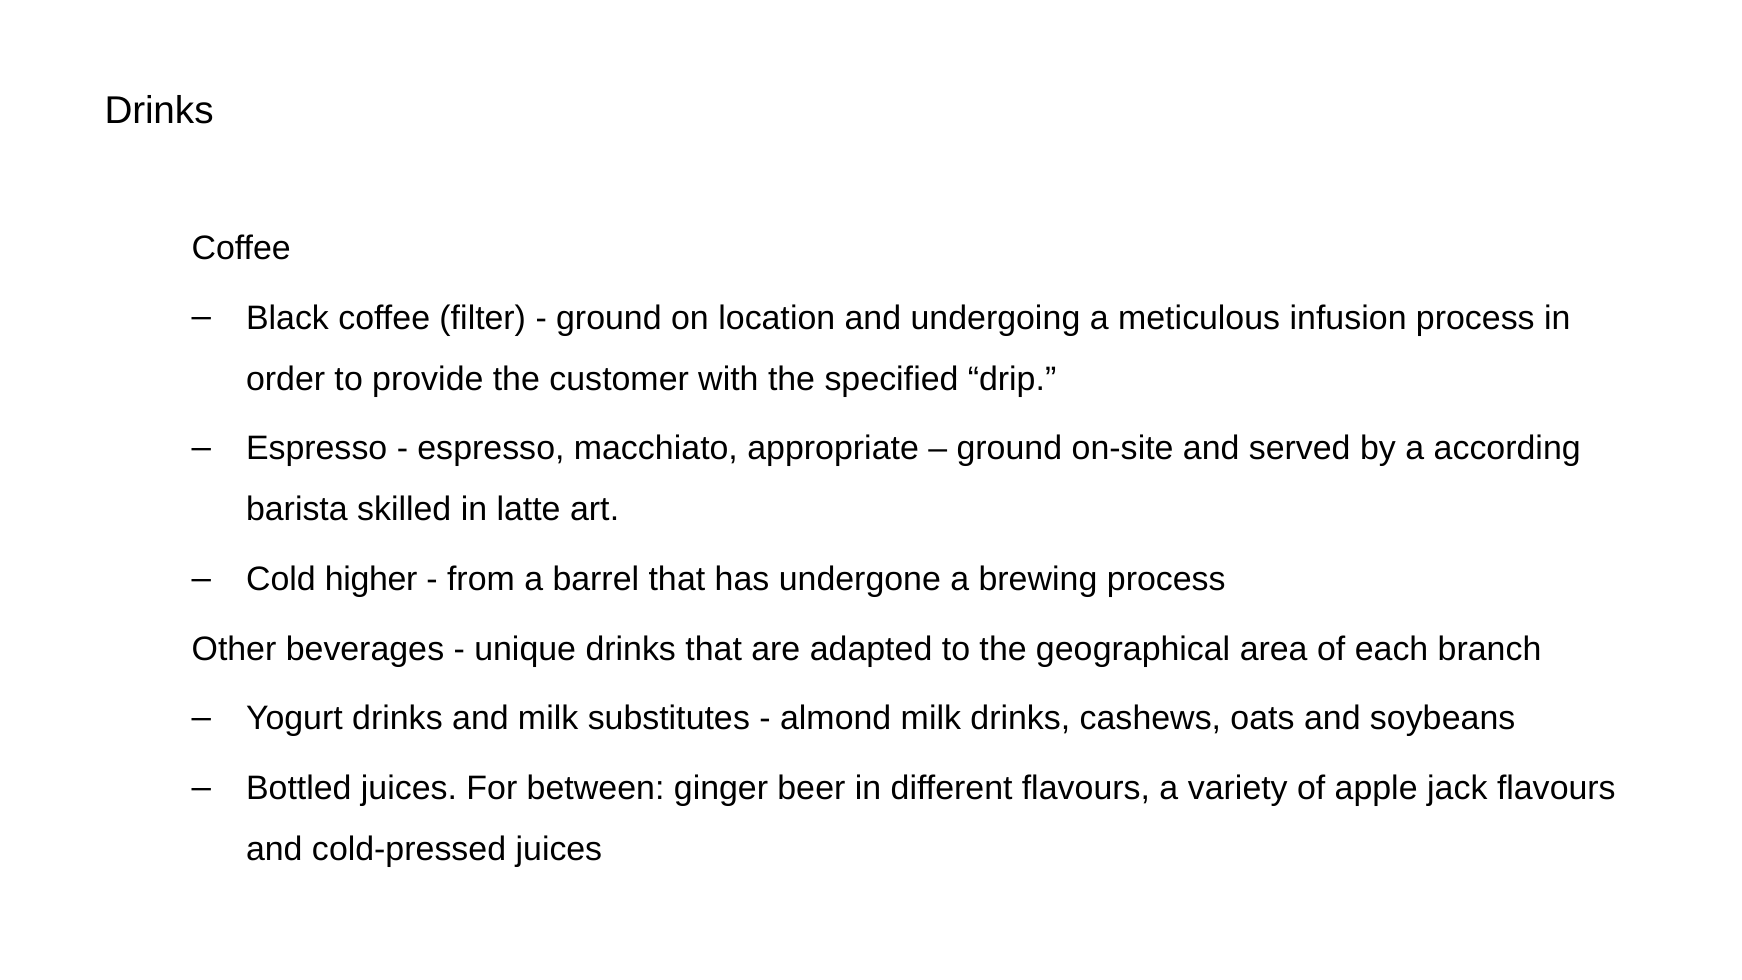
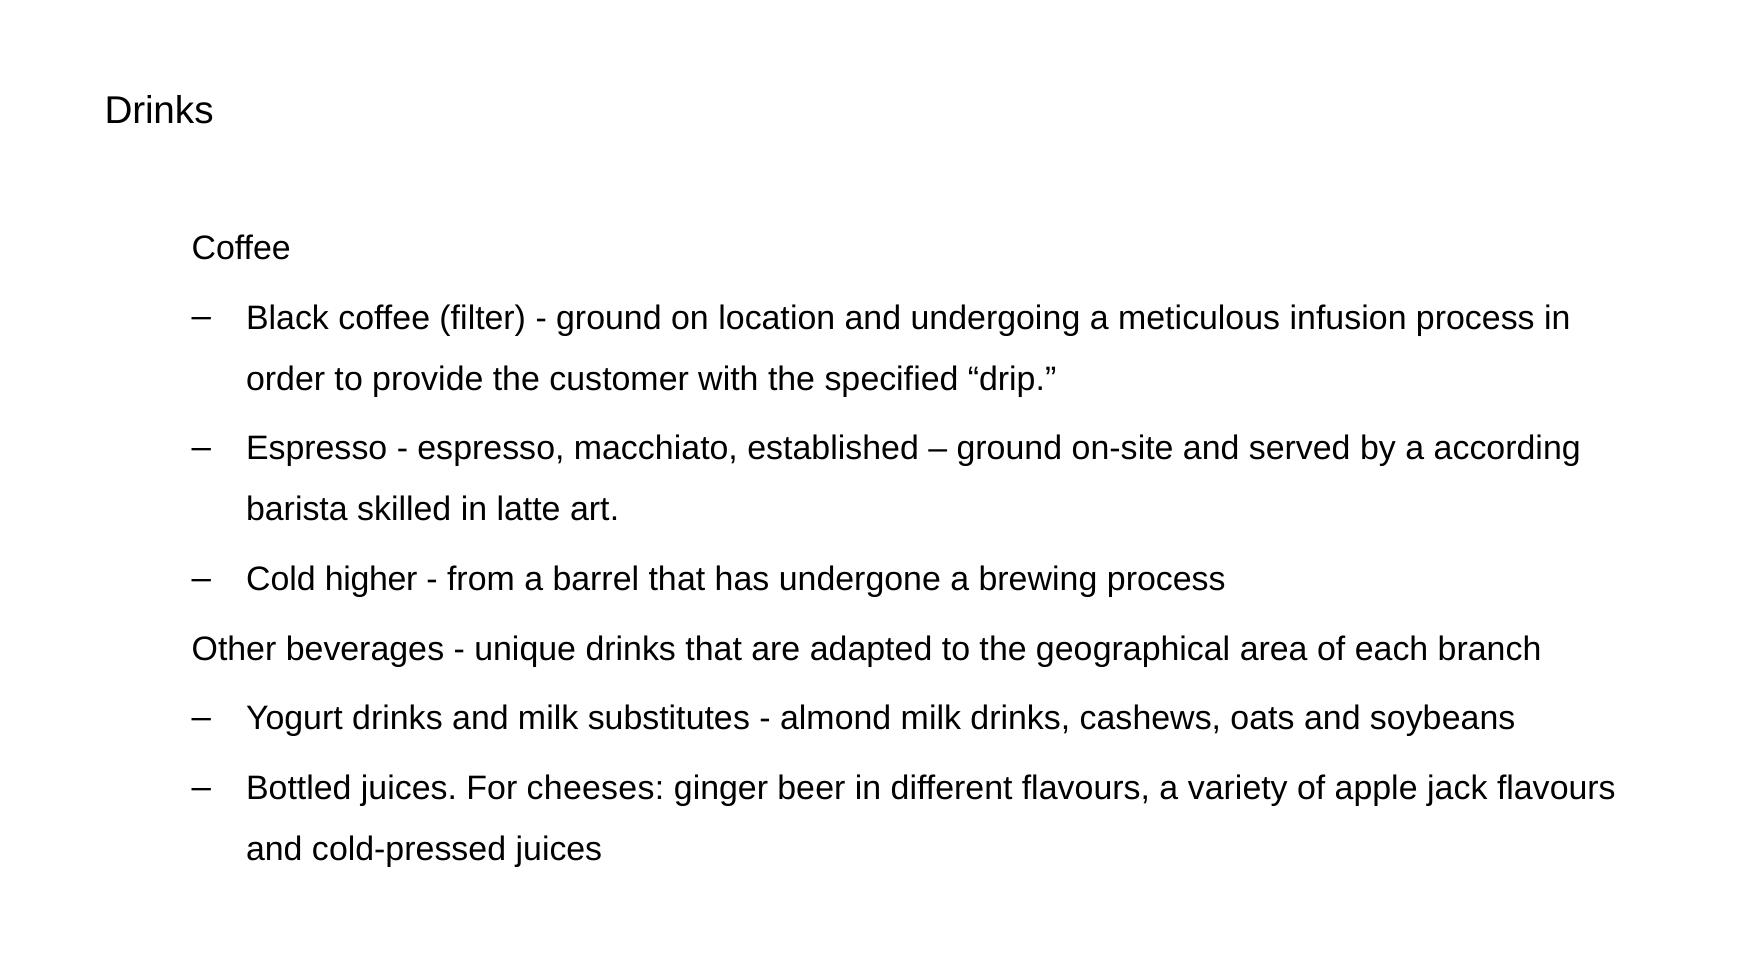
appropriate: appropriate -> established (833, 449)
between: between -> cheeses (595, 788)
